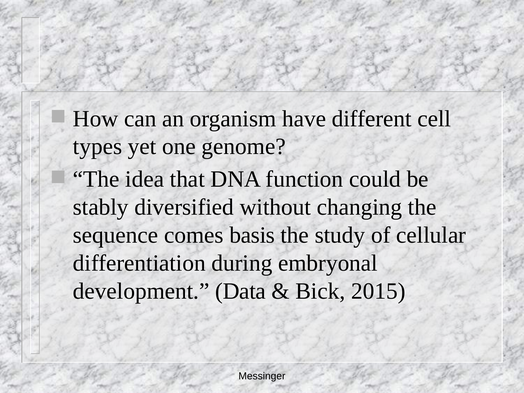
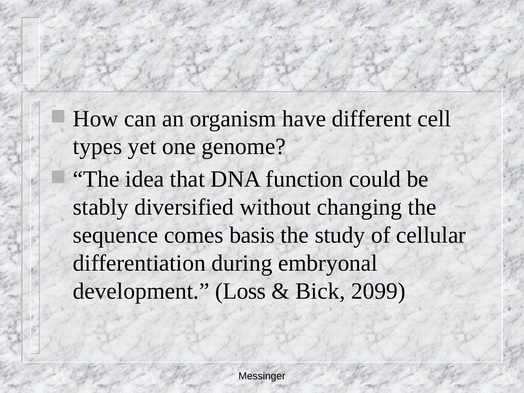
Data: Data -> Loss (241, 291)
2015: 2015 -> 2099 (378, 291)
